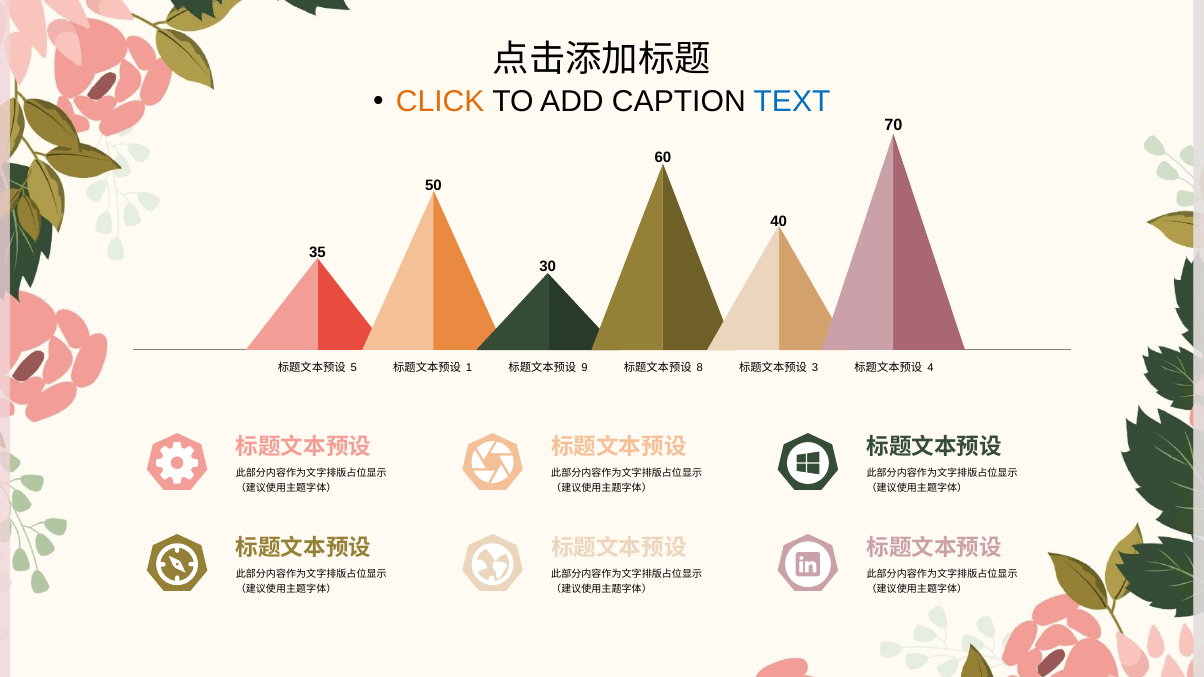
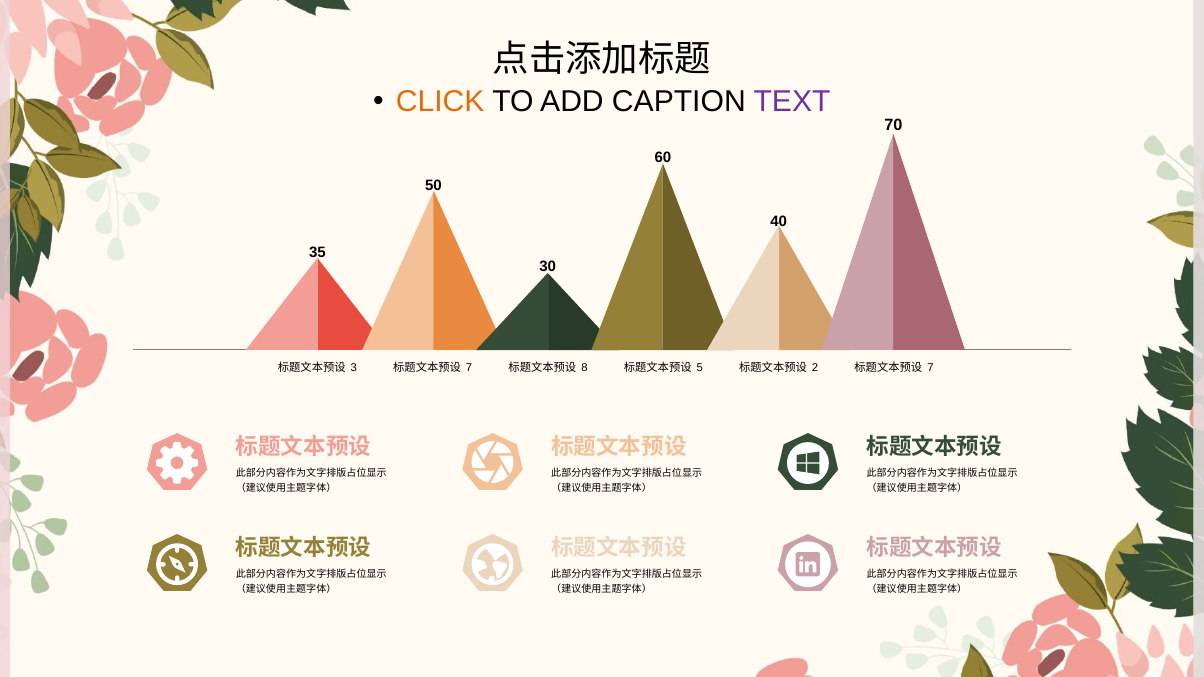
TEXT colour: blue -> purple (792, 102)
5: 5 -> 3 (354, 368)
1: 1 -> 7 (469, 368)
9: 9 -> 8 (584, 368)
8: 8 -> 5 (700, 368)
3: 3 -> 2 (815, 368)
4: 4 -> 7 (930, 368)
